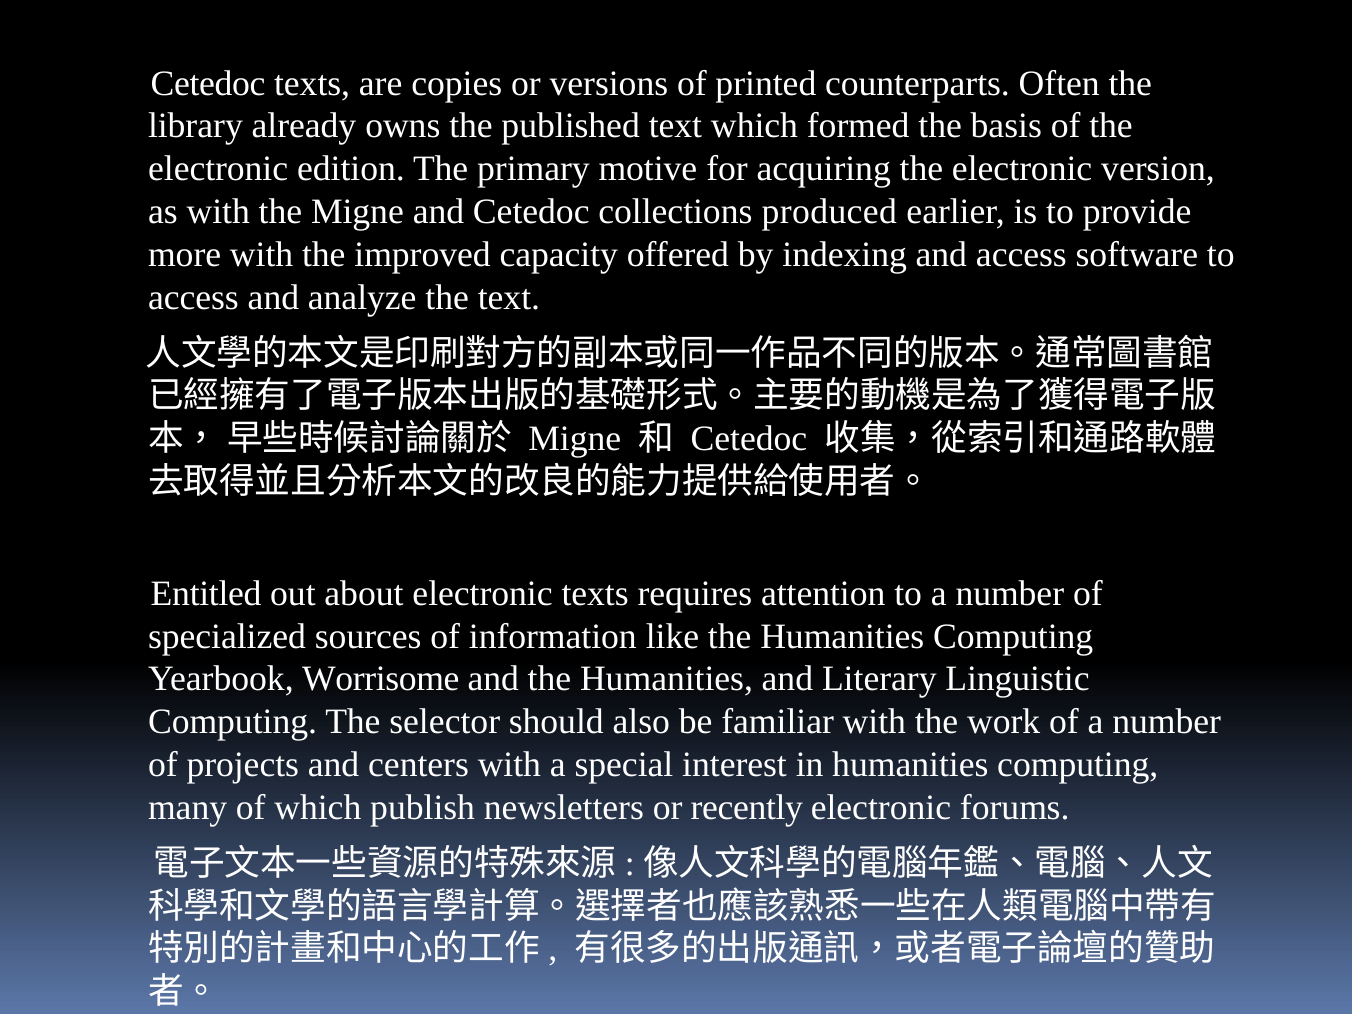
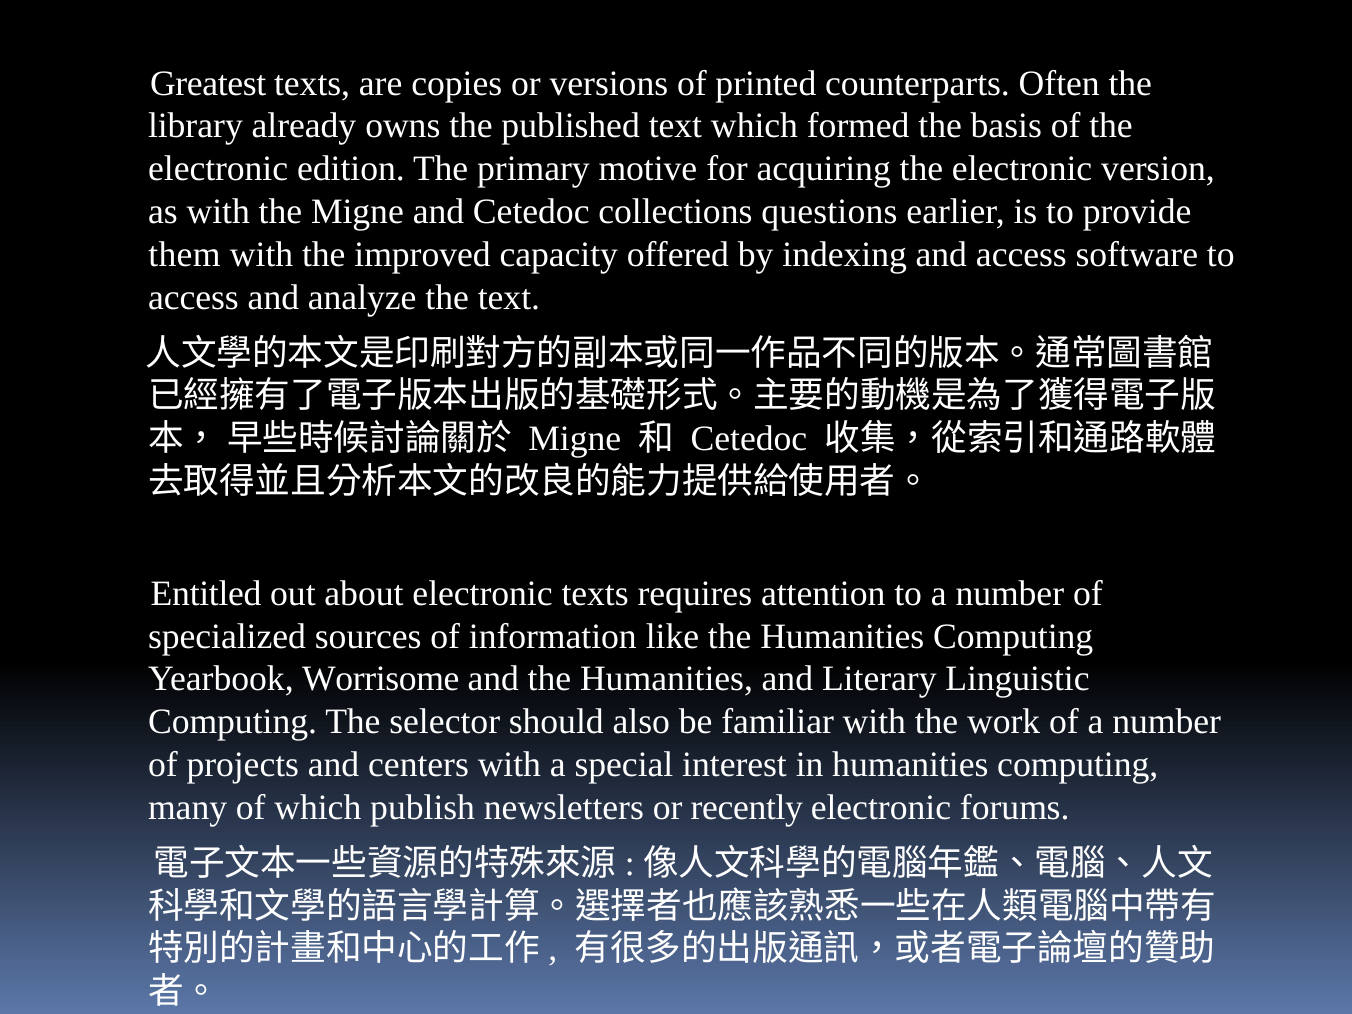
Cetedoc: Cetedoc -> Greatest (208, 83)
produced: produced -> questions (829, 212)
more: more -> them (184, 255)
